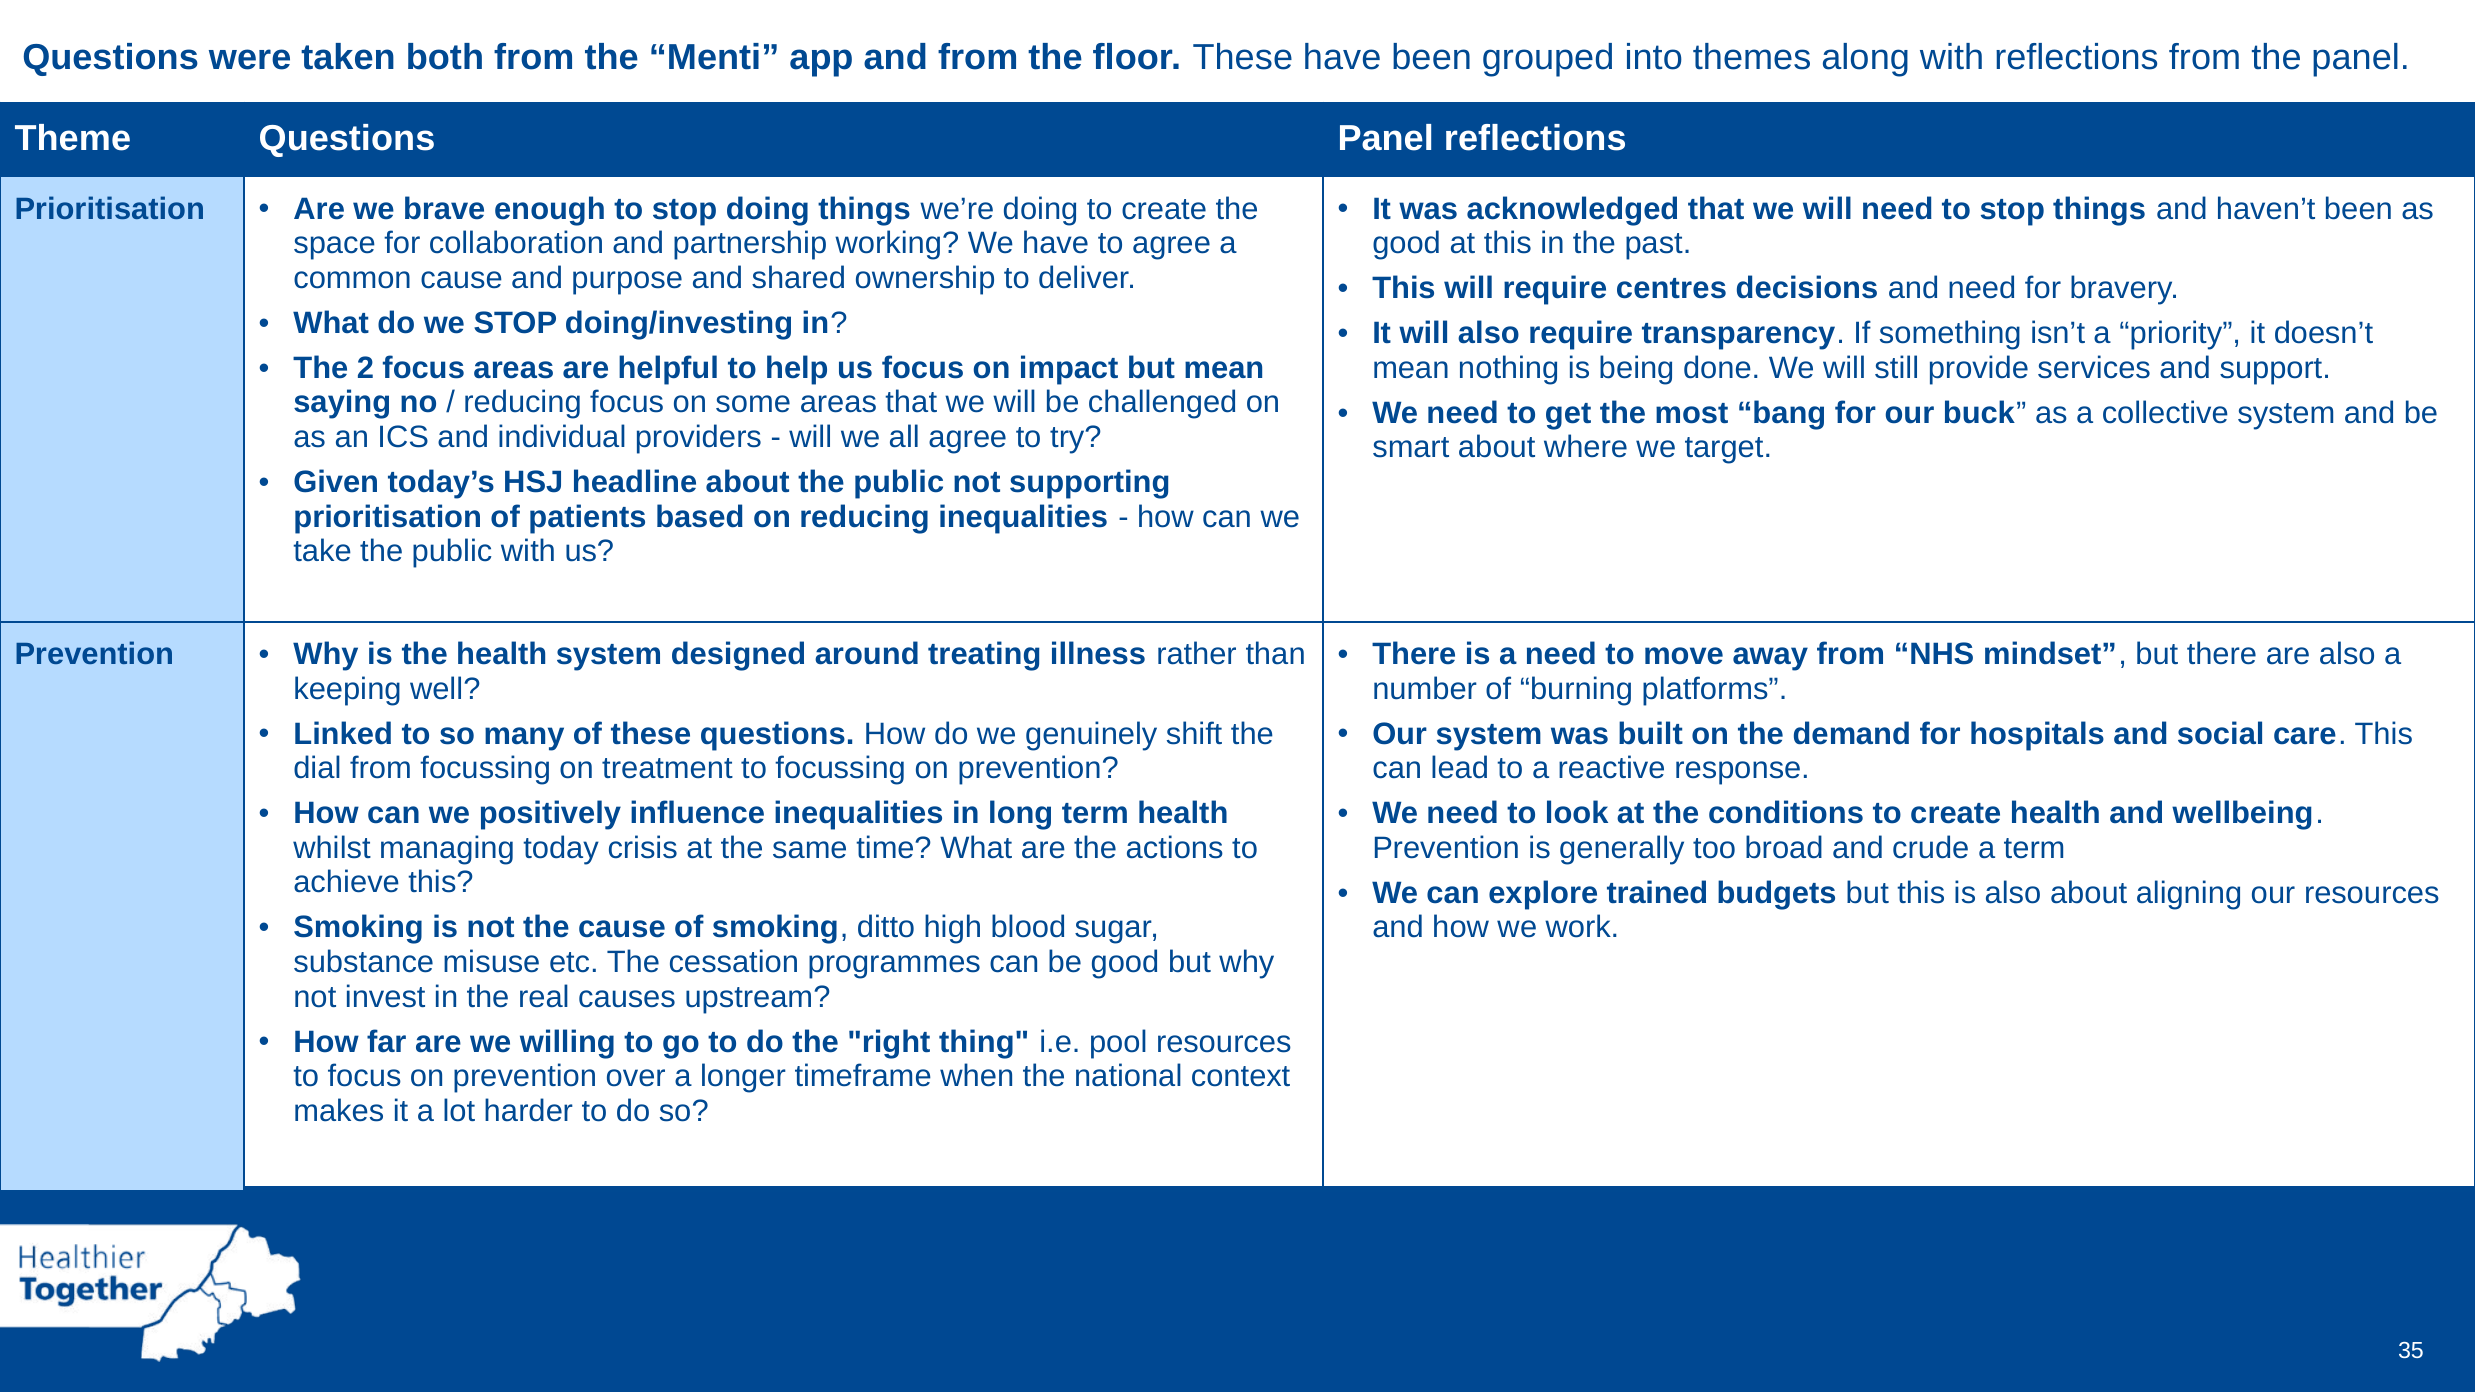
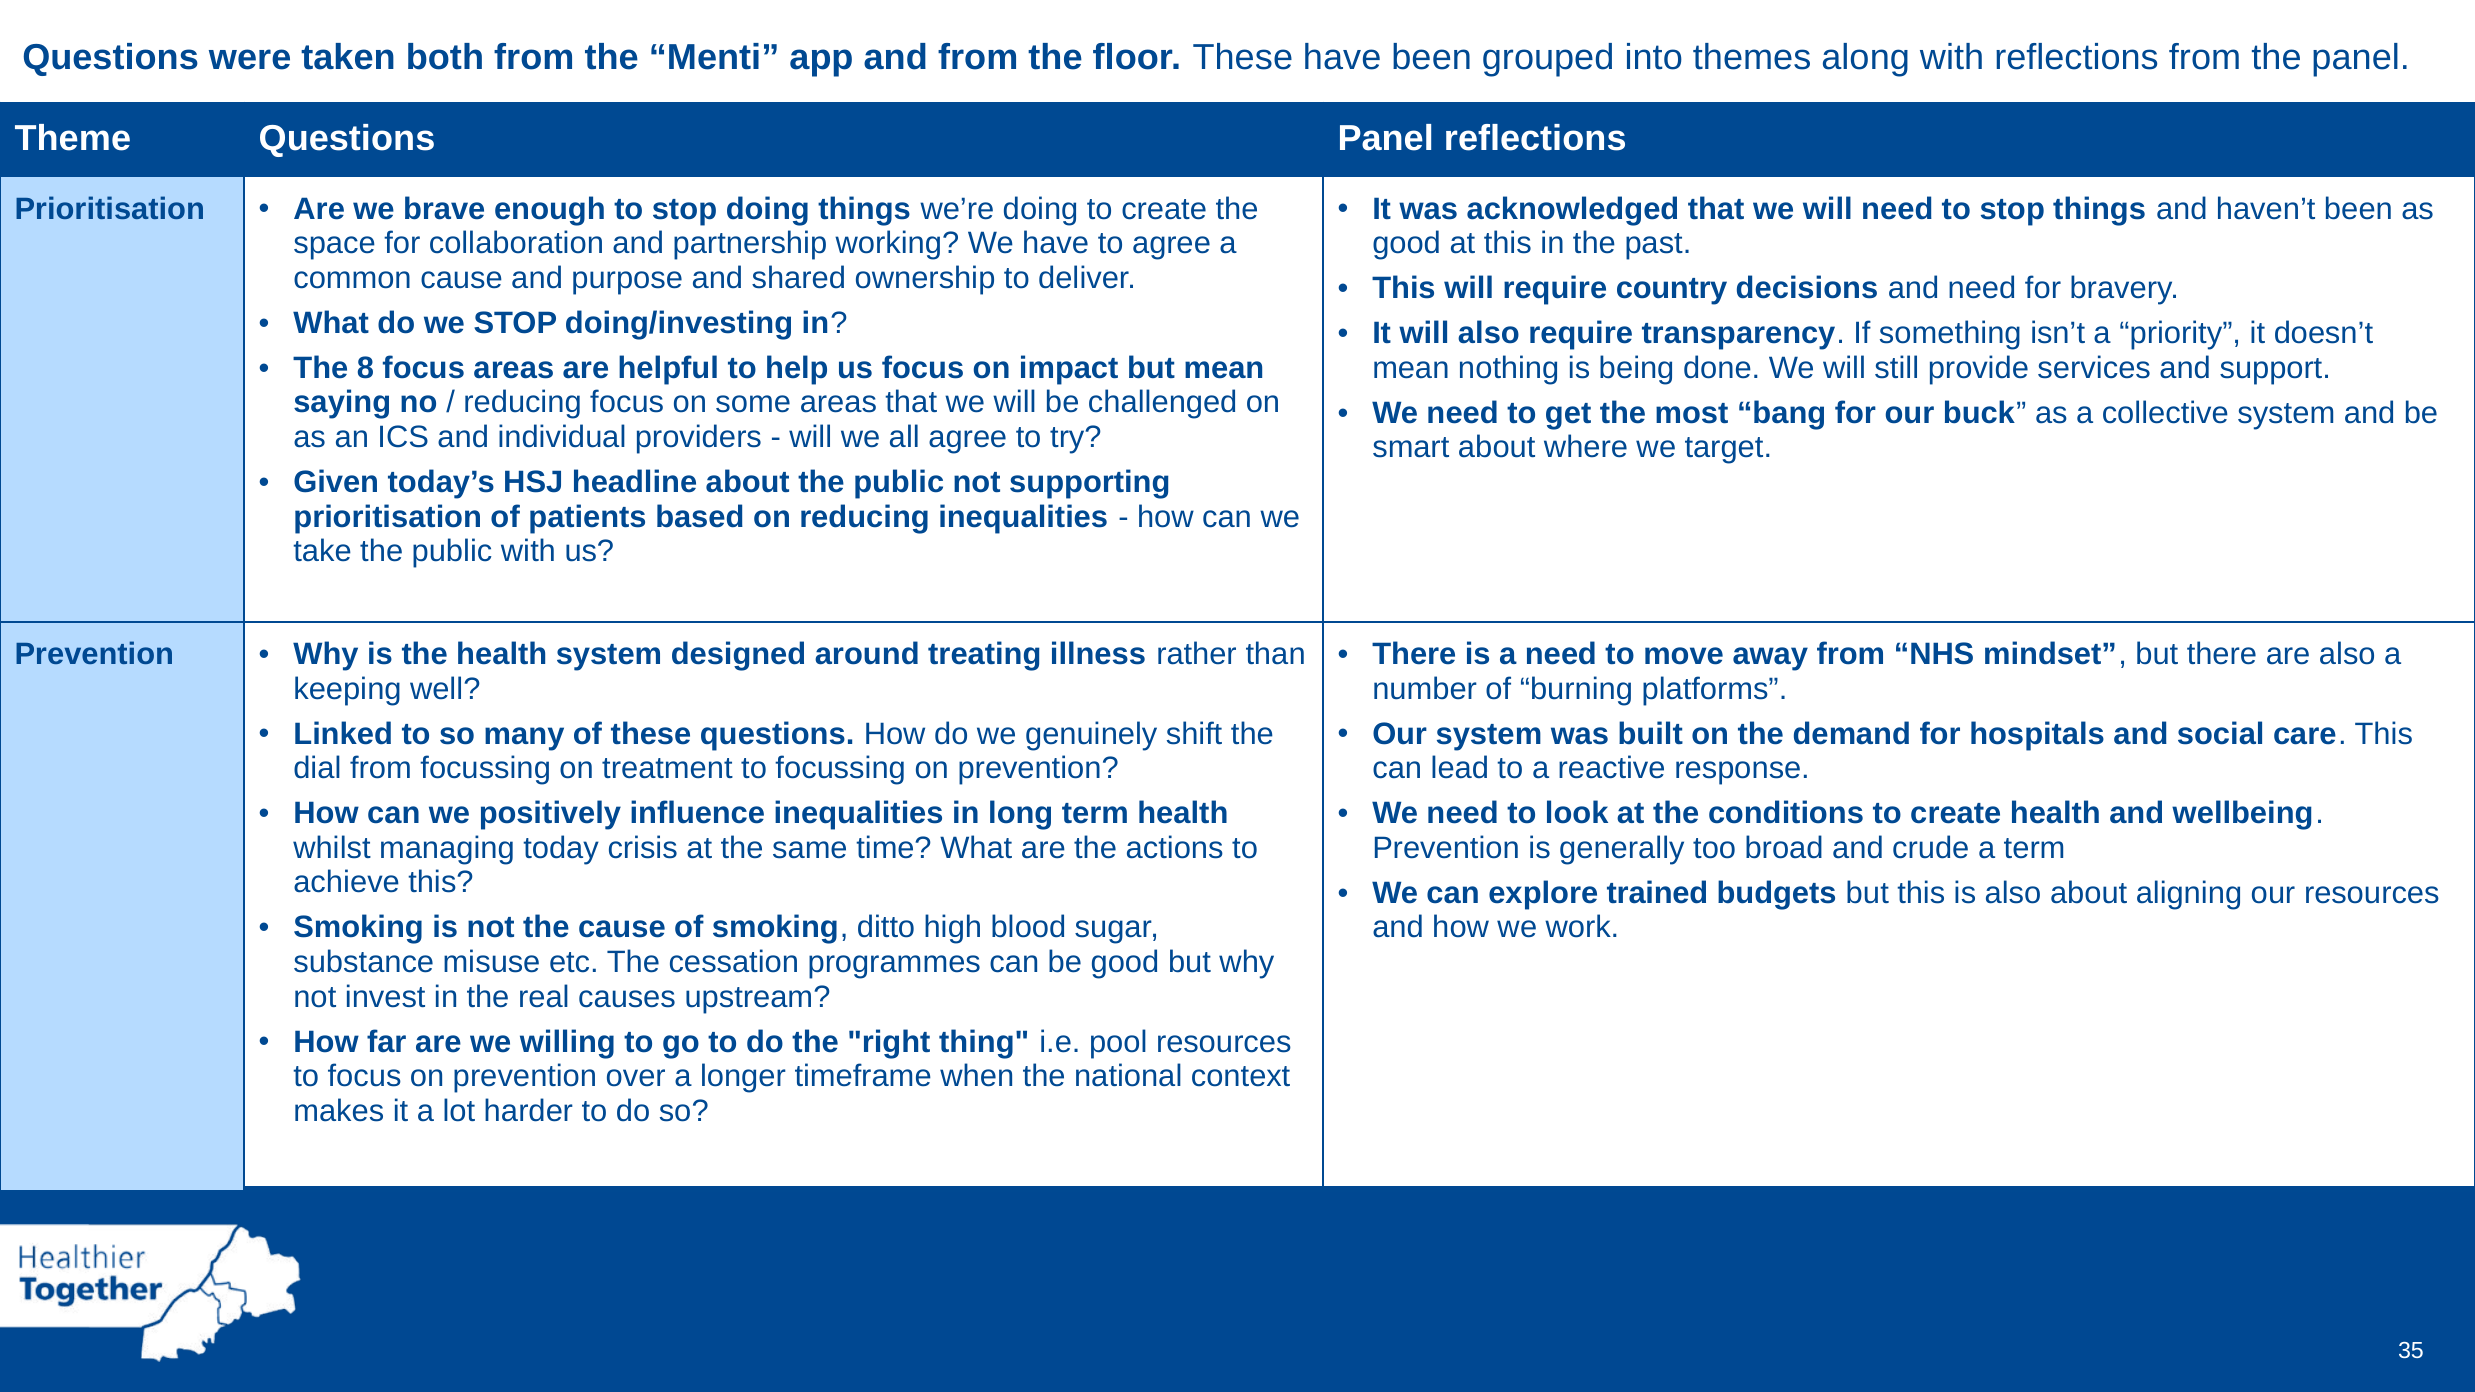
centres: centres -> country (1672, 289)
2: 2 -> 8 (365, 368)
